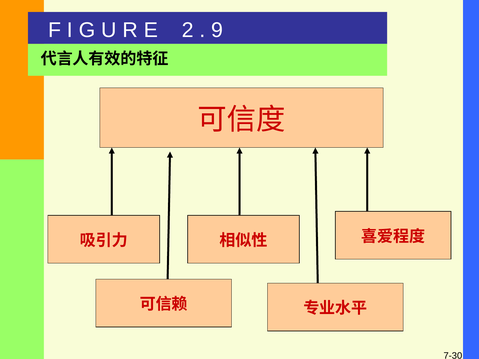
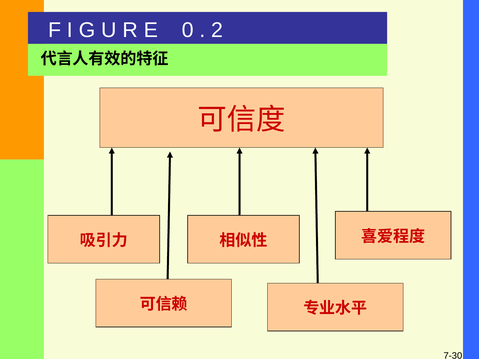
2: 2 -> 0 (188, 30)
9: 9 -> 2 (217, 30)
